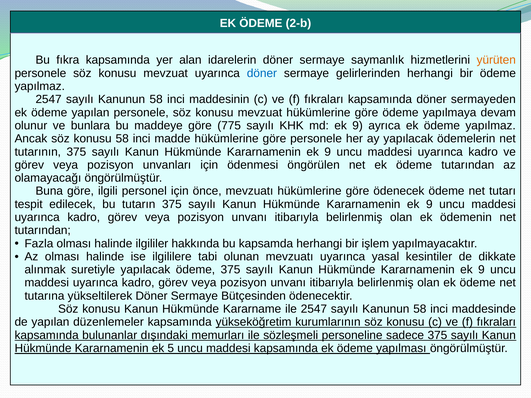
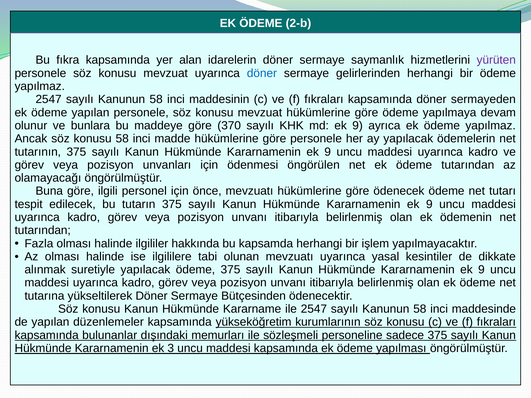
yürüten colour: orange -> purple (496, 60)
775: 775 -> 370 (229, 126)
5: 5 -> 3 (171, 348)
